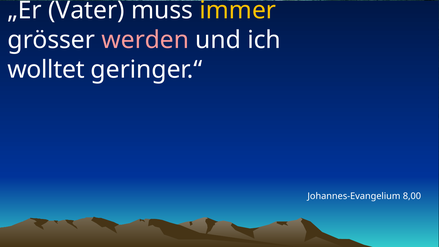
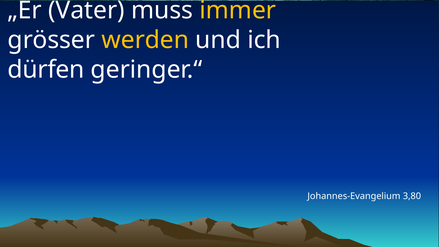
werden colour: pink -> yellow (145, 40)
wolltet: wolltet -> dürfen (46, 70)
8,00: 8,00 -> 3,80 (412, 196)
